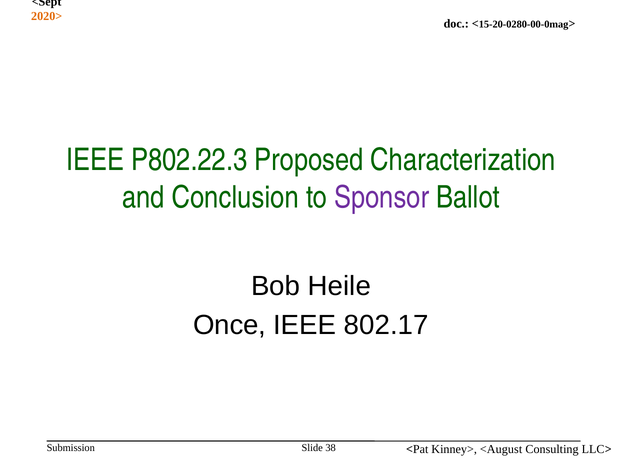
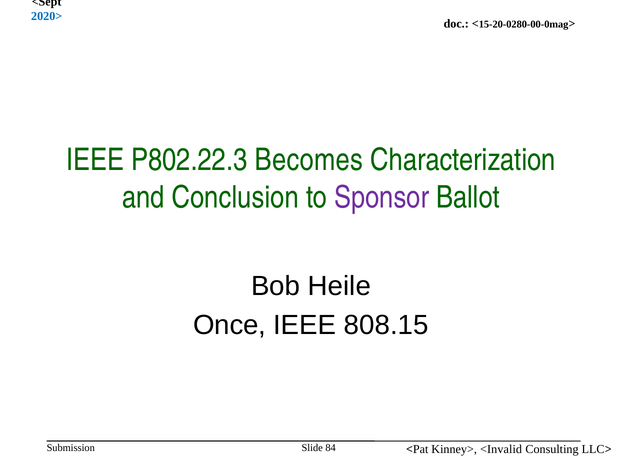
2020> colour: orange -> blue (47, 16)
Proposed: Proposed -> Becomes (309, 160)
802.17: 802.17 -> 808.15 (386, 325)
38: 38 -> 84 (331, 447)
<August: <August -> <Invalid (501, 449)
